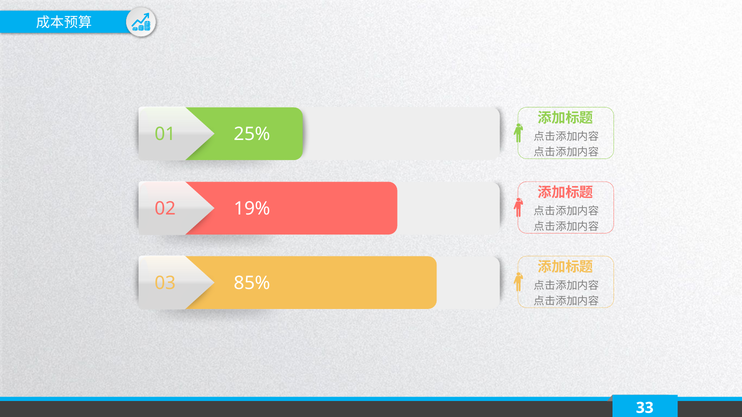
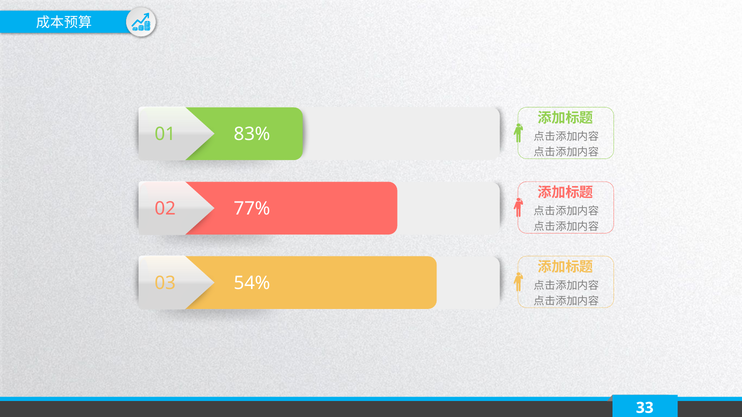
25%: 25% -> 83% (252, 134)
19%: 19% -> 77% (252, 209)
85%: 85% -> 54% (252, 283)
